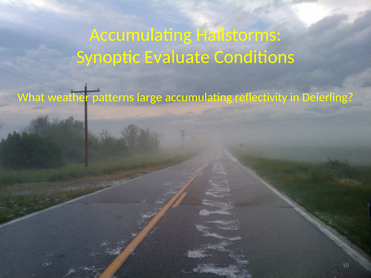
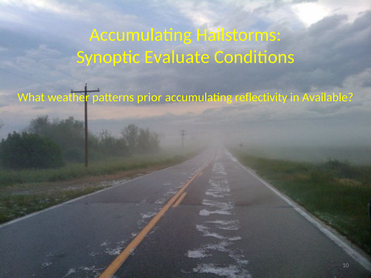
large: large -> prior (149, 97)
Deierling: Deierling -> Available (328, 97)
